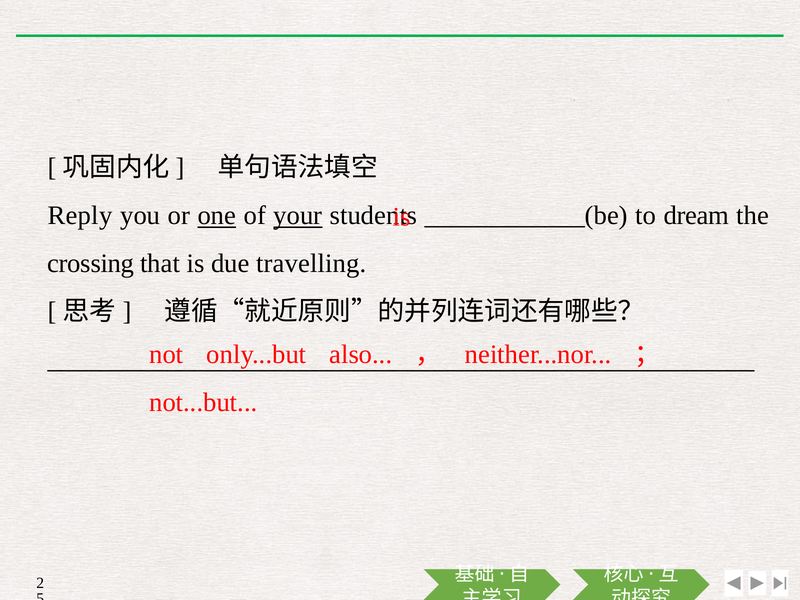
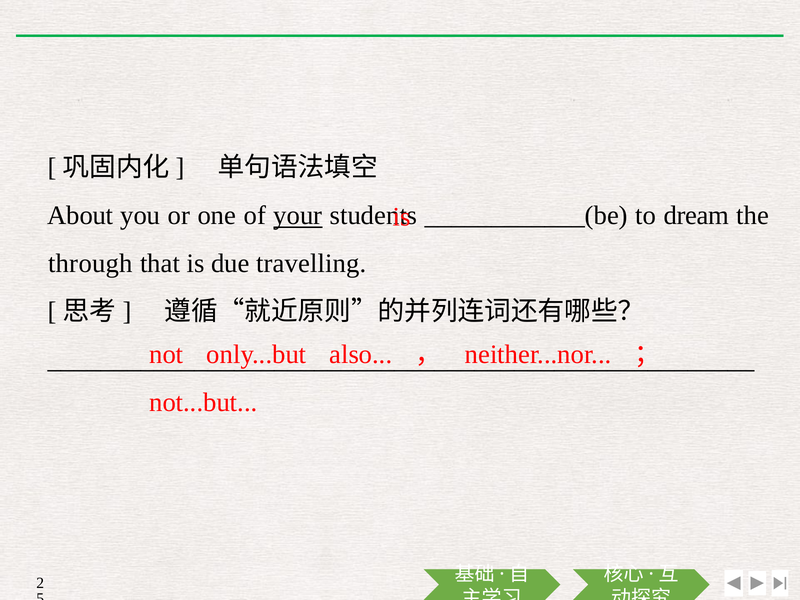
Reply: Reply -> About (80, 216)
one underline: present -> none (217, 216)
crossing: crossing -> through (90, 264)
